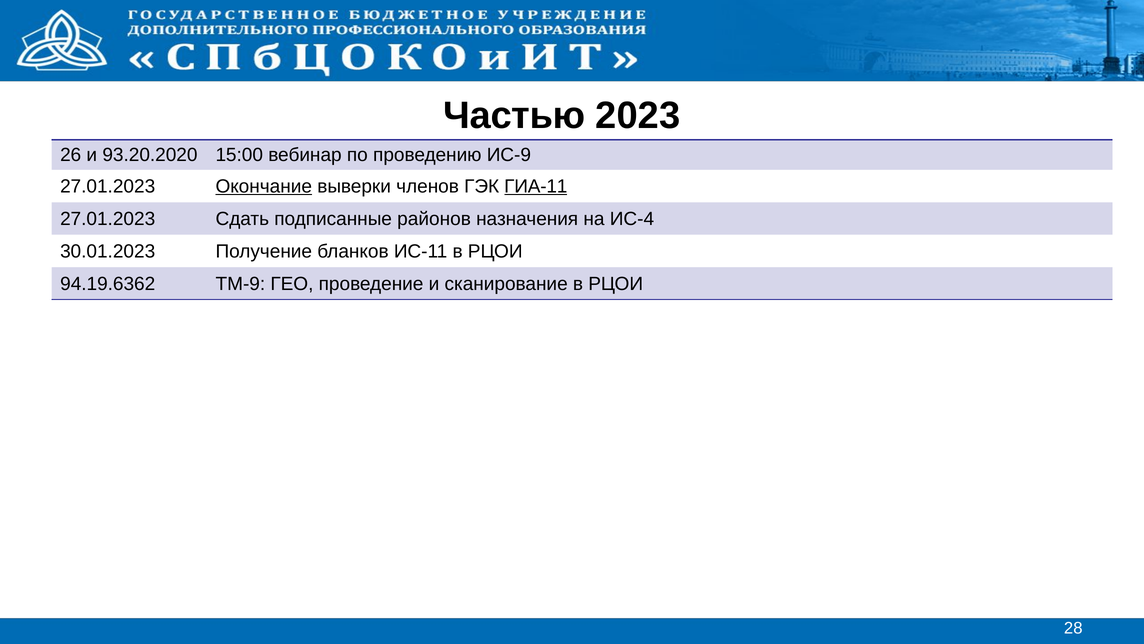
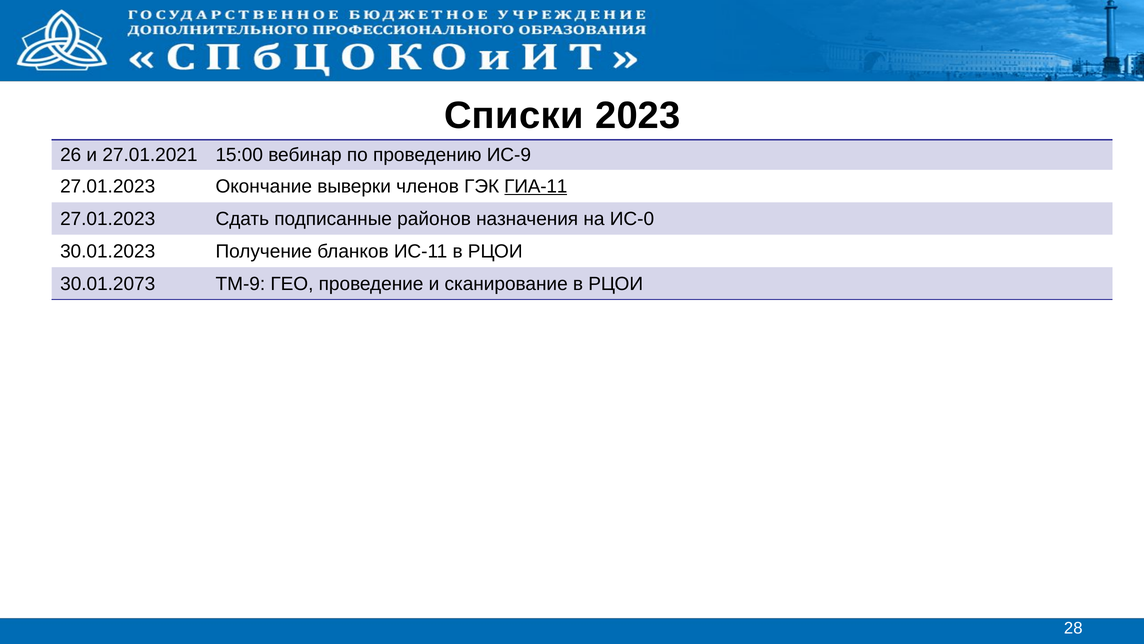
Частью: Частью -> Списки (514, 115)
93.20.2020: 93.20.2020 -> 27.01.2021 (150, 155)
Окончание underline: present -> none (264, 186)
ИС-4: ИС-4 -> ИС-0 (632, 219)
94.19.6362: 94.19.6362 -> 30.01.2073 (108, 284)
